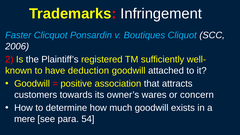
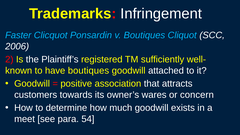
have deduction: deduction -> boutiques (88, 71)
mere: mere -> meet (25, 119)
